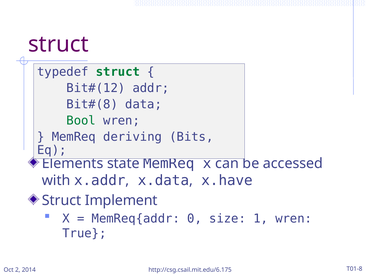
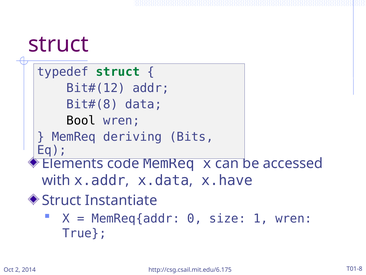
Bool colour: green -> black (81, 120)
state: state -> code (123, 163)
Implement: Implement -> Instantiate (121, 200)
